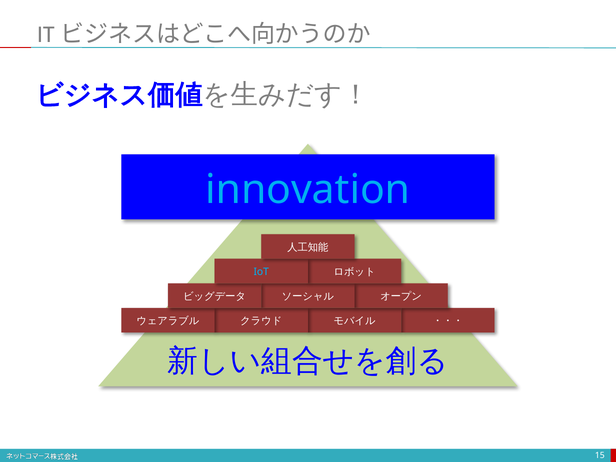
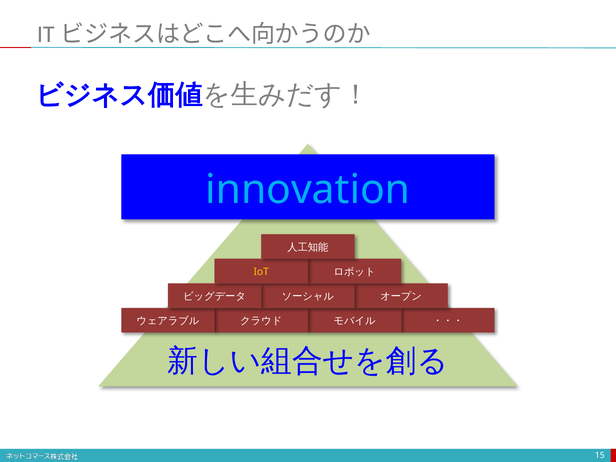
IoT colour: light blue -> yellow (261, 272)
